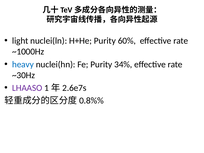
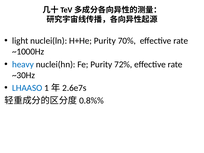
60%: 60% -> 70% (127, 41)
34%: 34% -> 72% (123, 64)
LHAASO colour: purple -> blue (27, 88)
